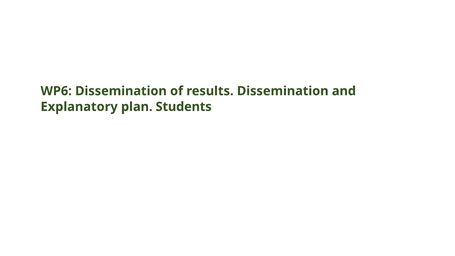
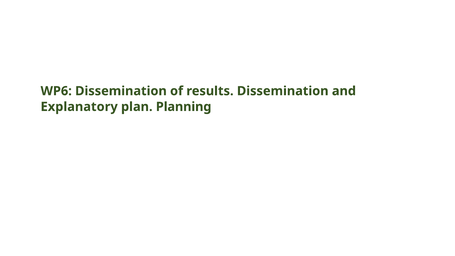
Students: Students -> Planning (184, 107)
